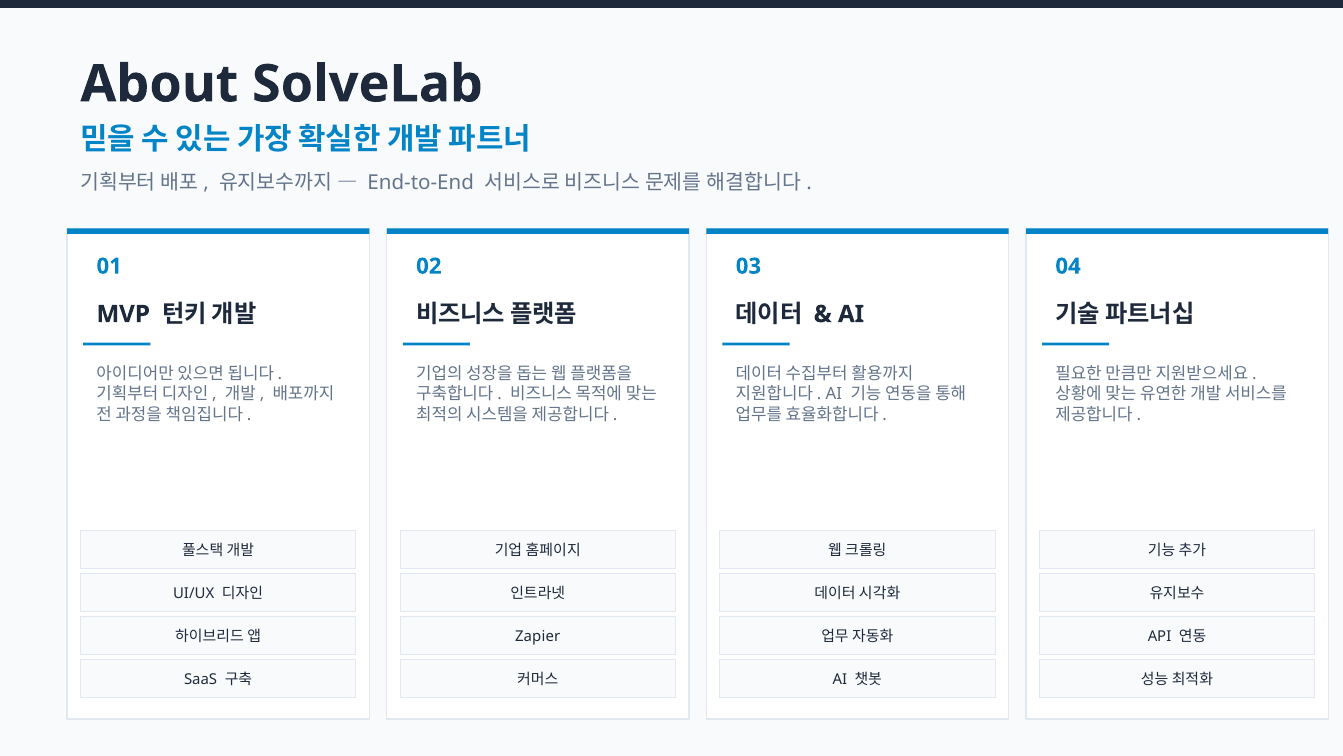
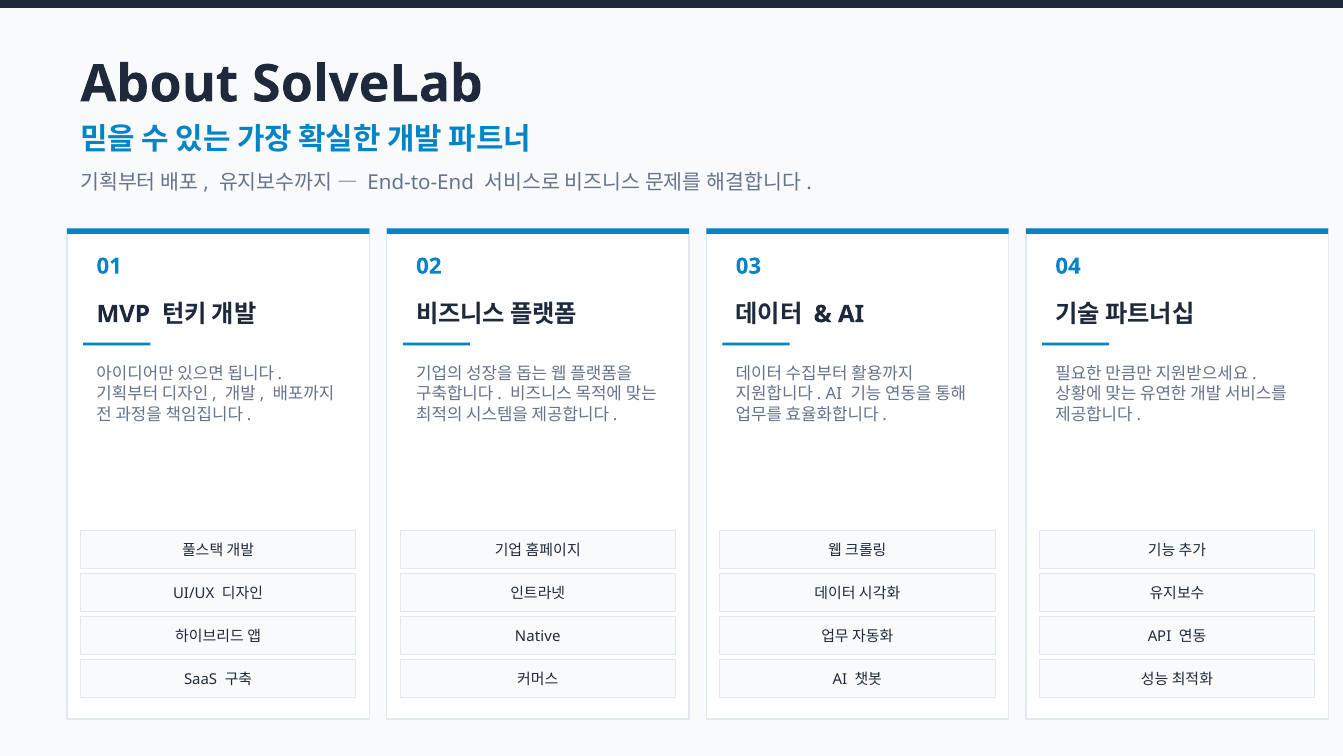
Zapier: Zapier -> Native (538, 636)
